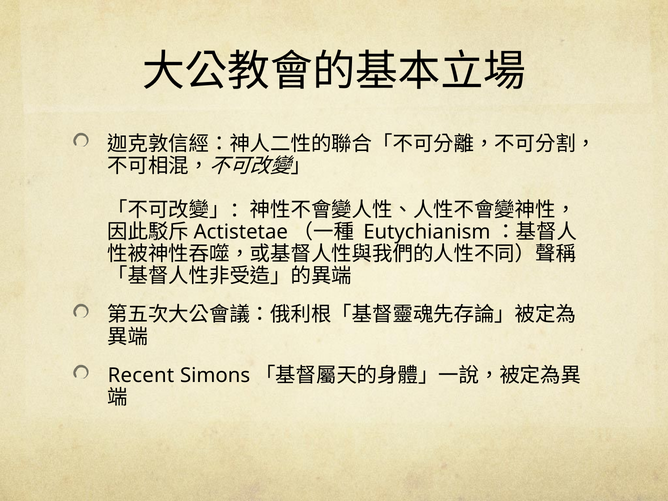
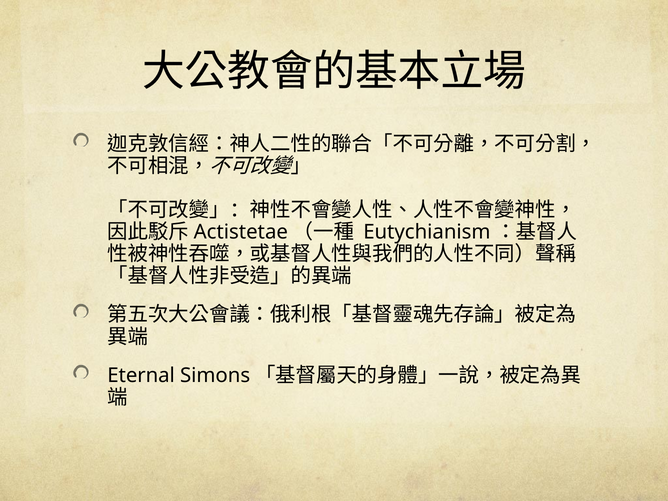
Recent: Recent -> Eternal (141, 376)
